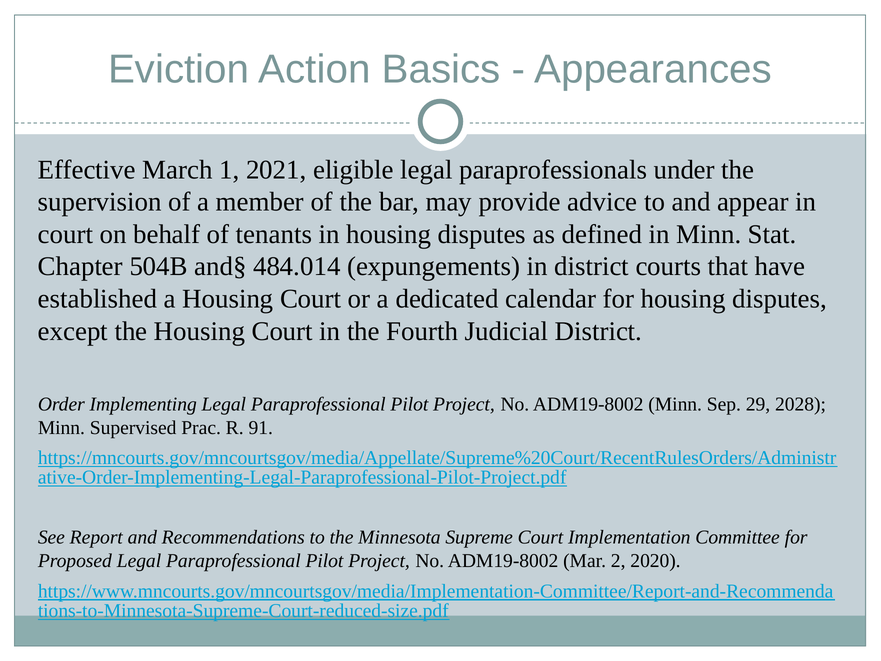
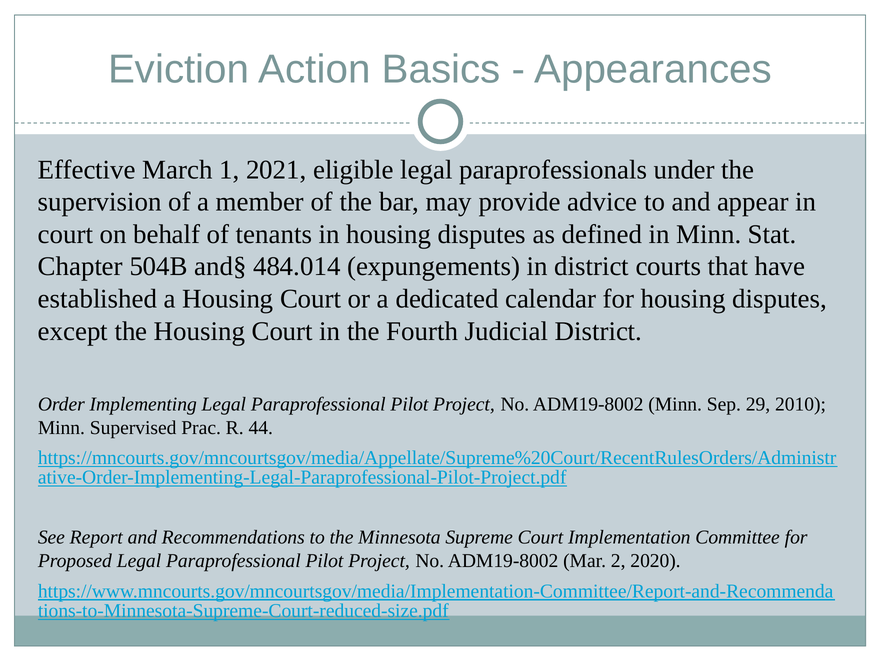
2028: 2028 -> 2010 (801, 404)
91: 91 -> 44 (261, 427)
